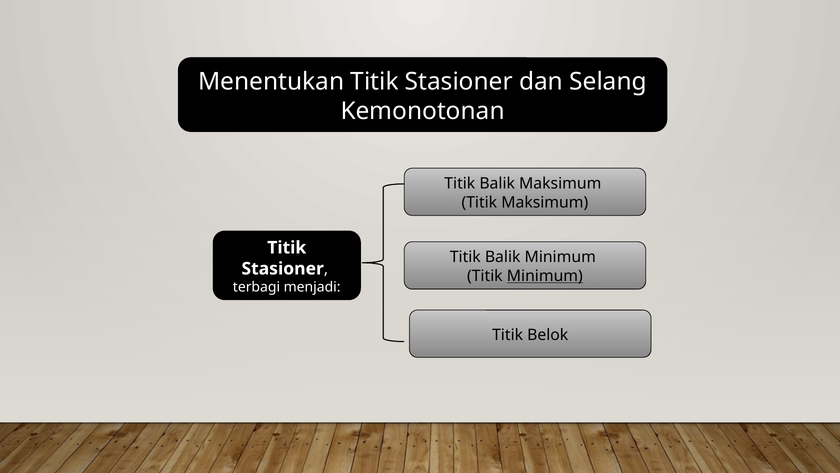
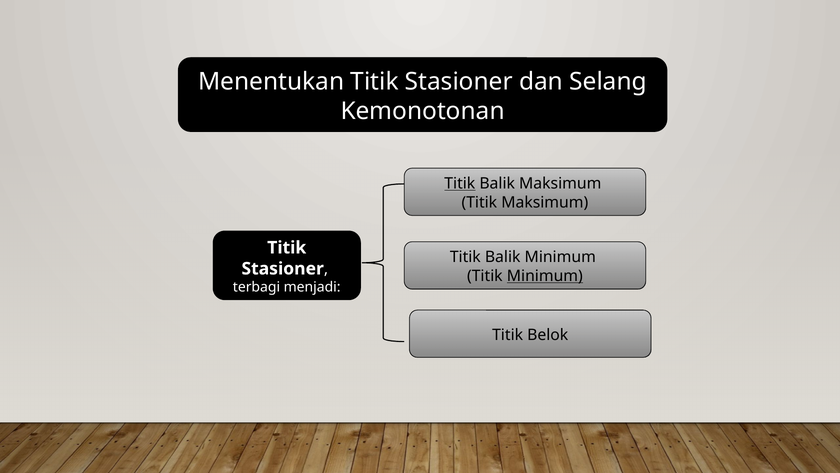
Titik underline: none -> present (460, 183)
